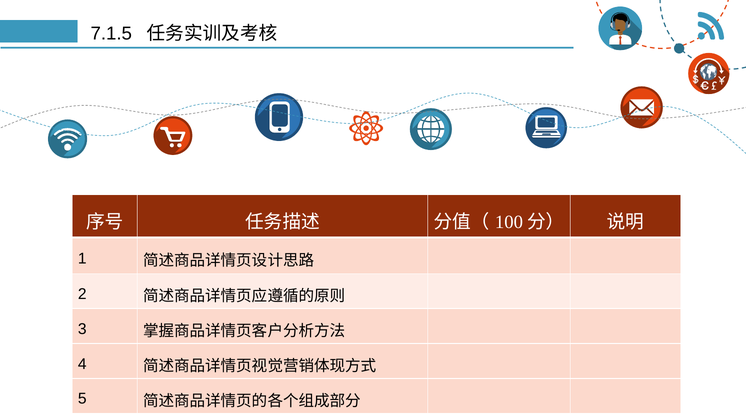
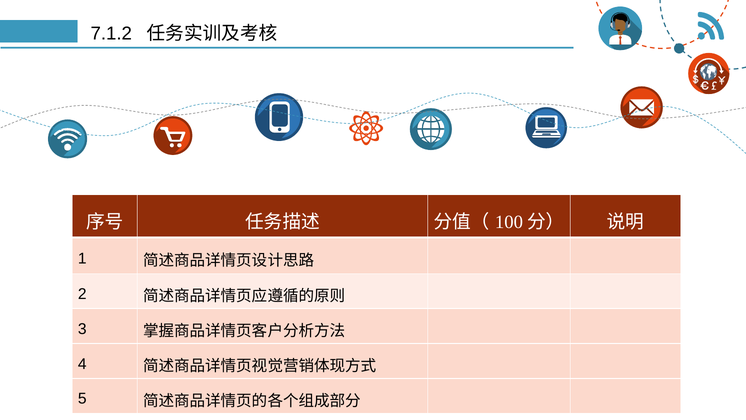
7.1.5: 7.1.5 -> 7.1.2 (111, 34)
